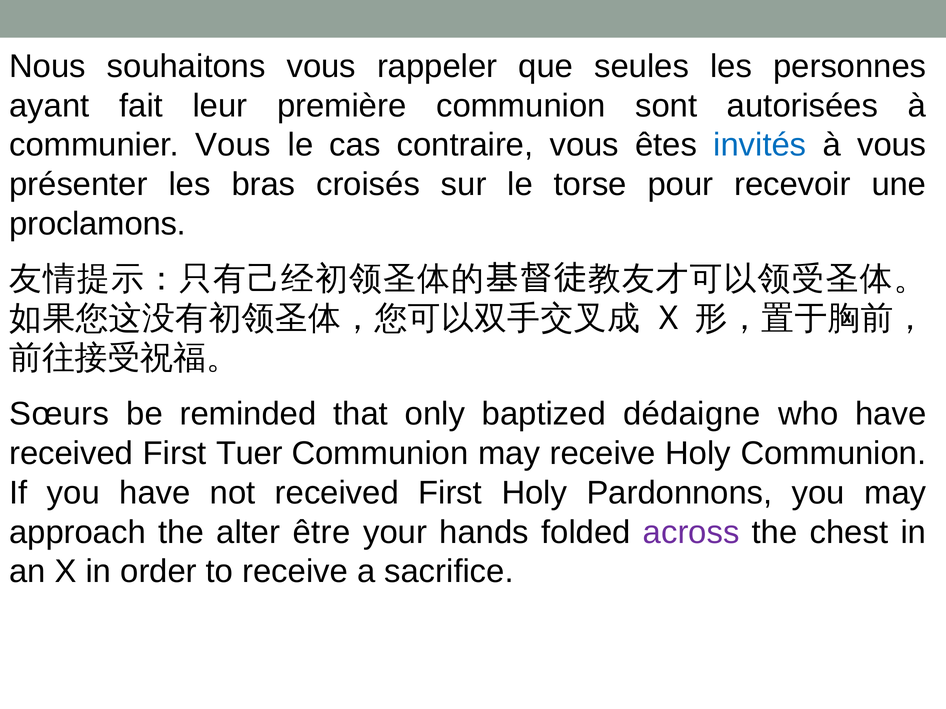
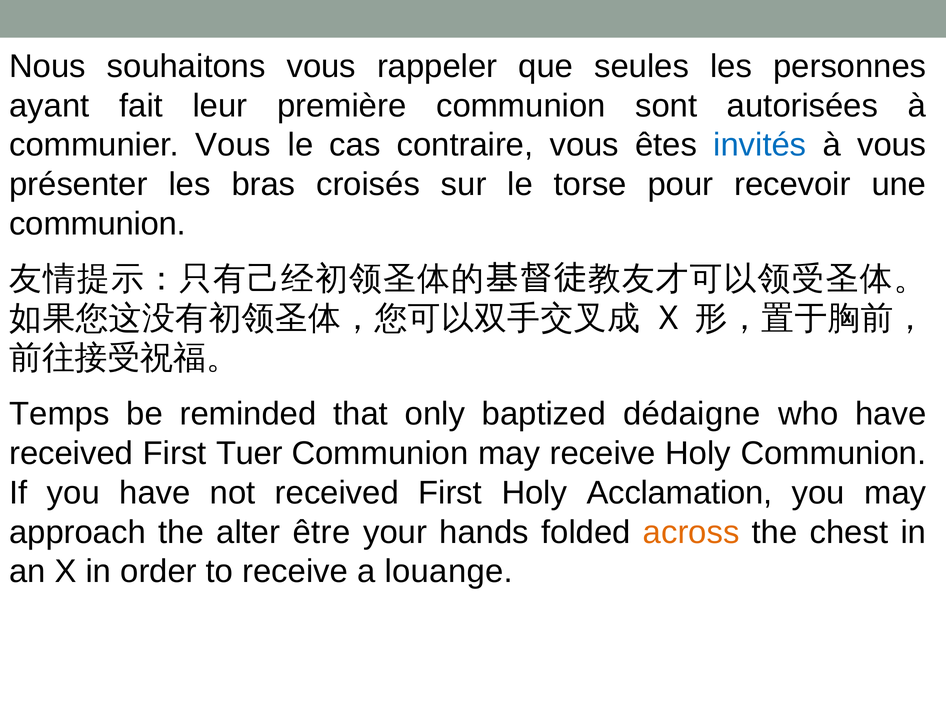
proclamons: proclamons -> communion (98, 224)
Sœurs: Sœurs -> Temps (59, 414)
Pardonnons: Pardonnons -> Acclamation (680, 493)
across colour: purple -> orange (691, 533)
sacrifice: sacrifice -> louange (449, 572)
